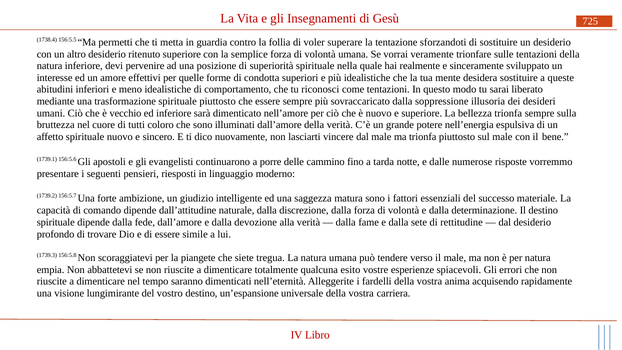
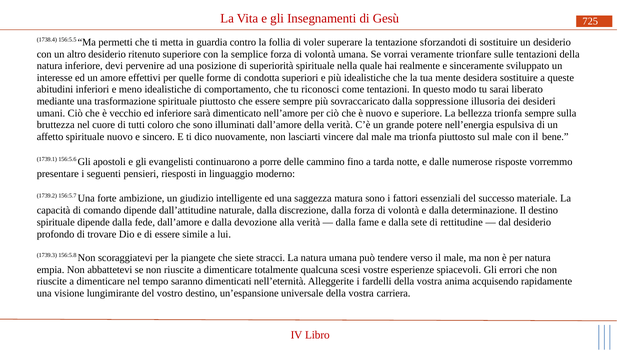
tregua: tregua -> stracci (271, 258)
esito: esito -> scesi (351, 270)
